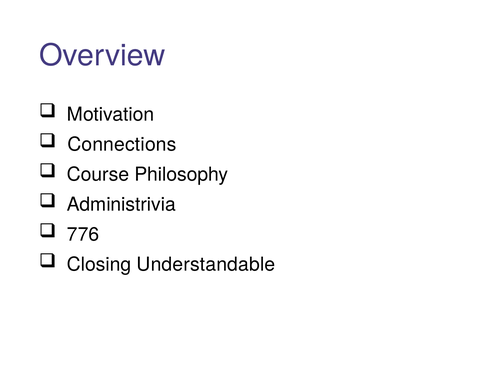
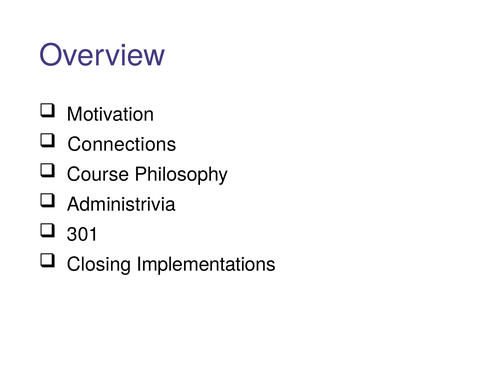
776: 776 -> 301 (83, 234)
Understandable: Understandable -> Implementations (206, 264)
